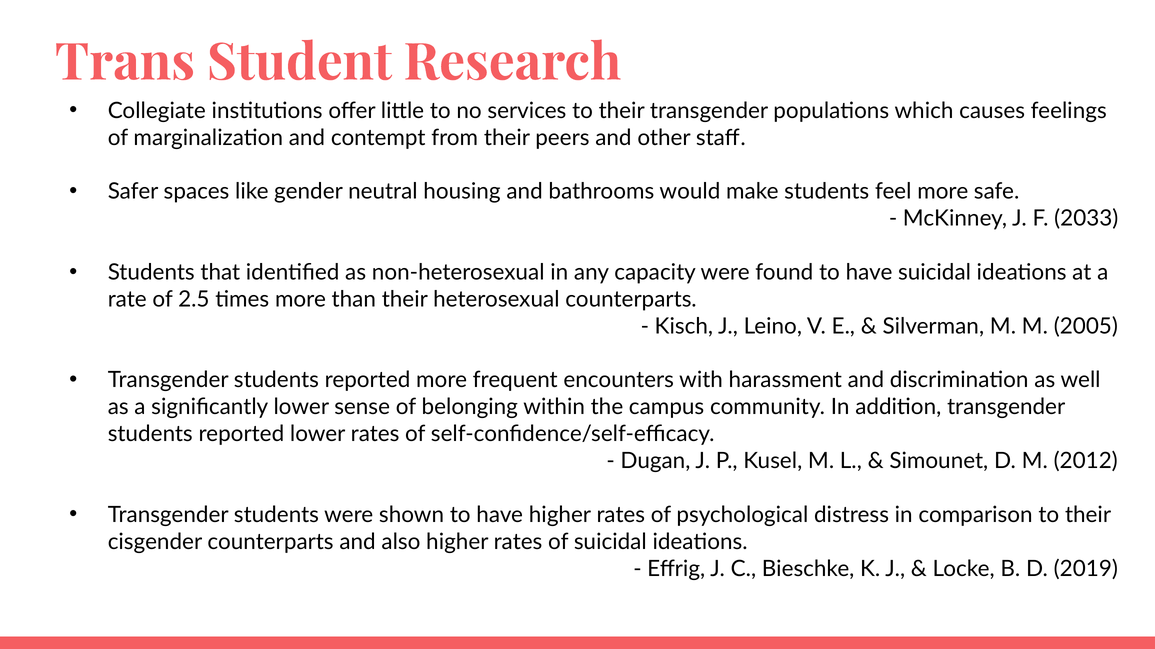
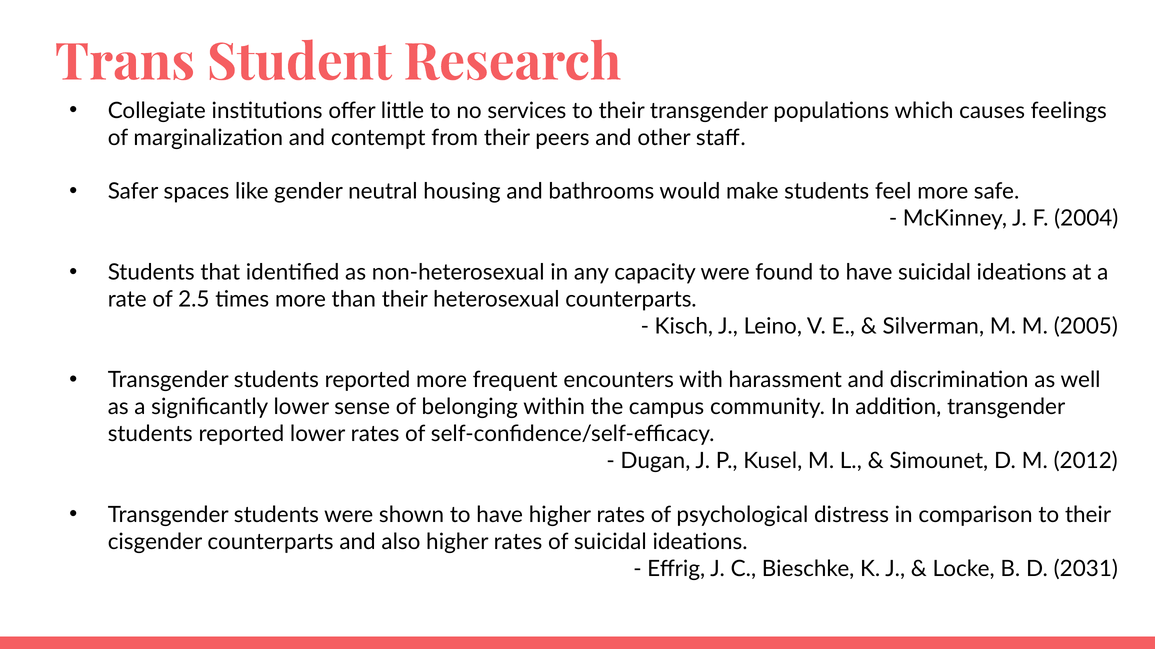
2033: 2033 -> 2004 (1086, 219)
2019: 2019 -> 2031 (1086, 569)
